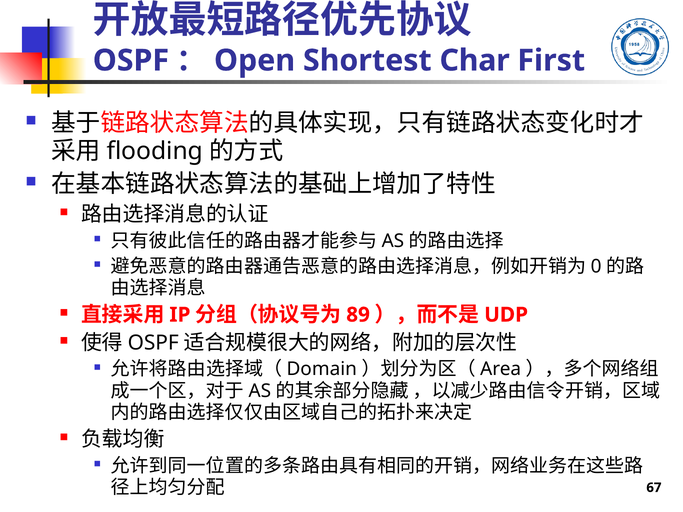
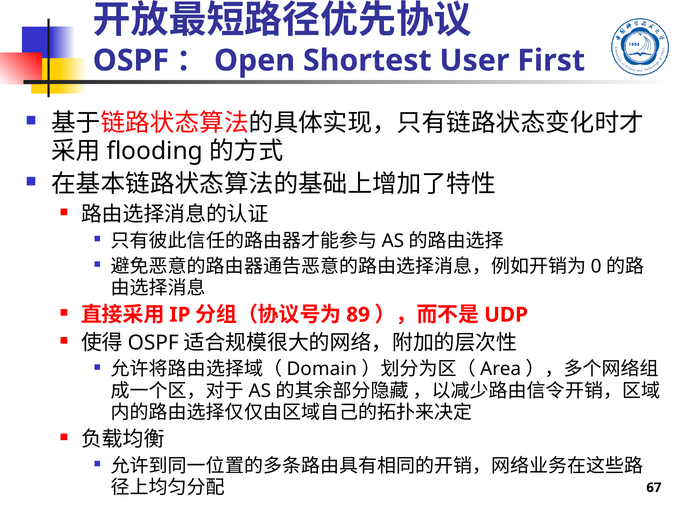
Char: Char -> User (474, 61)
